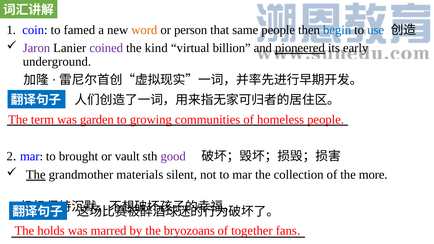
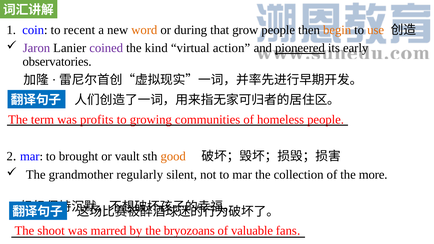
famed: famed -> recent (79, 30)
person: person -> during (191, 30)
same: same -> grow (245, 30)
begin colour: blue -> orange (337, 30)
use colour: blue -> orange (376, 30)
billion: billion -> action (232, 48)
underground: underground -> observatories (57, 62)
garden: garden -> profits (97, 120)
good colour: purple -> orange (173, 156)
The underline: present -> none (36, 175)
materials: materials -> regularly (140, 175)
holds: holds -> shoot (51, 231)
together: together -> valuable (252, 231)
